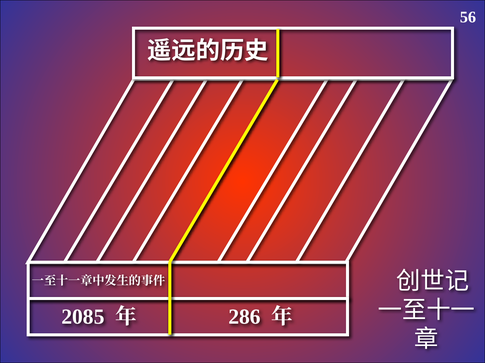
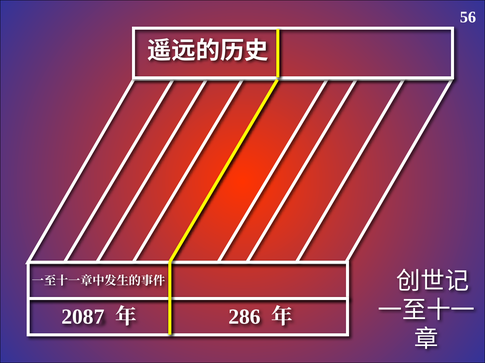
2085: 2085 -> 2087 (83, 318)
